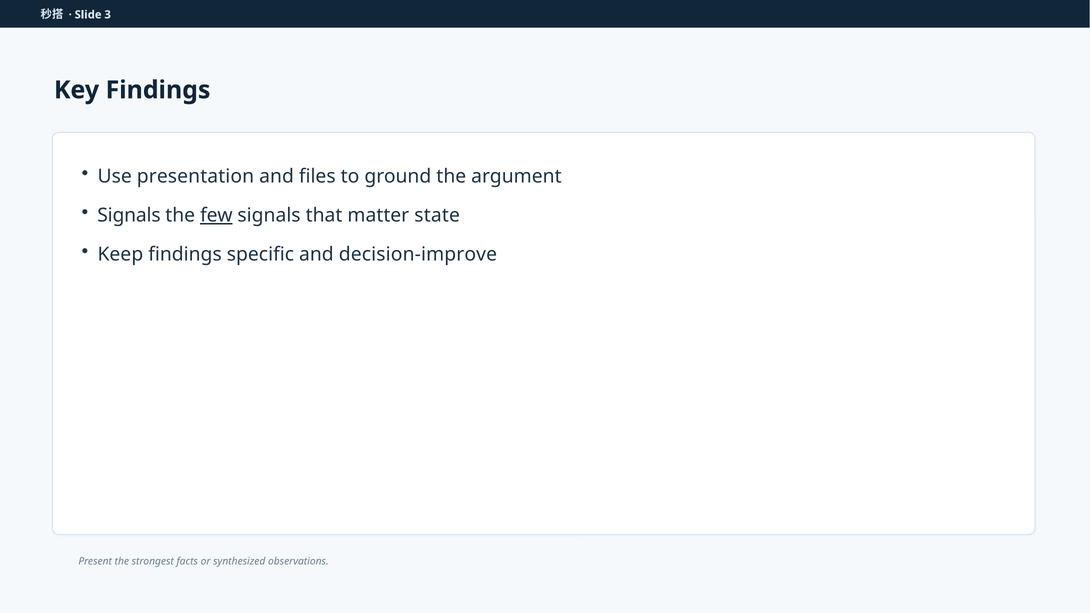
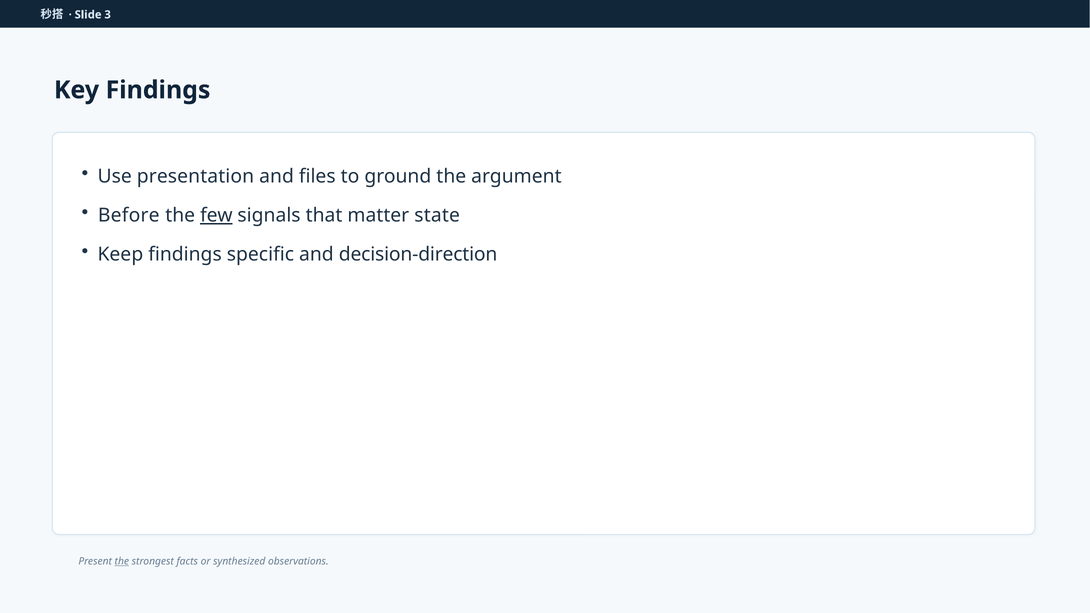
Signals: Signals -> Before (129, 215)
decision-improve: decision-improve -> decision-direction (418, 255)
the underline: none -> present (122, 561)
